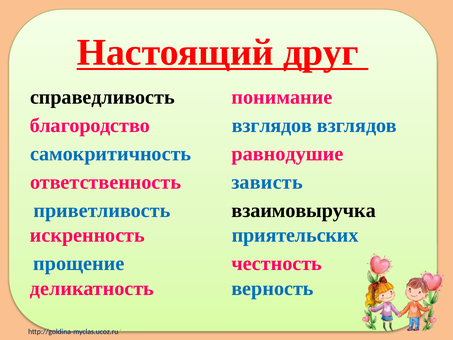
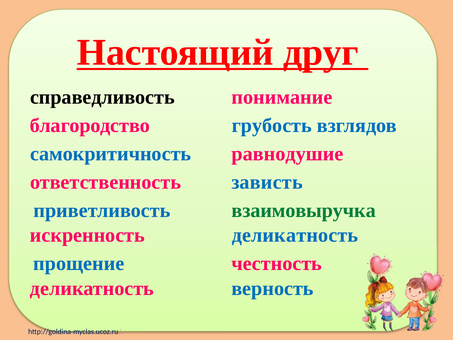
взглядов: взглядов -> грубость (272, 125)
взаимовыручка colour: black -> green (304, 210)
приятельских: приятельских -> деликатность (295, 235)
